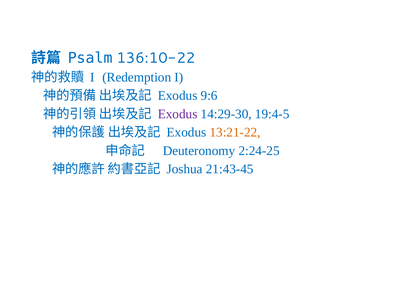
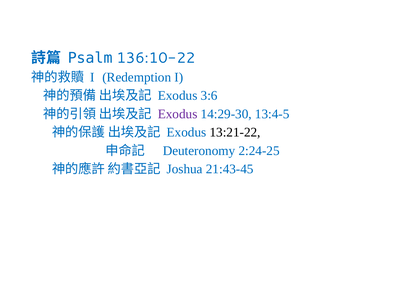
9:6: 9:6 -> 3:6 (209, 96)
19:4-5: 19:4-5 -> 13:4-5 (272, 114)
13:21-22 colour: orange -> black (235, 132)
